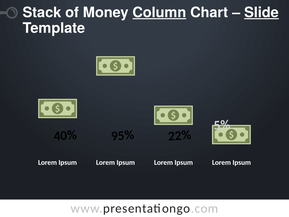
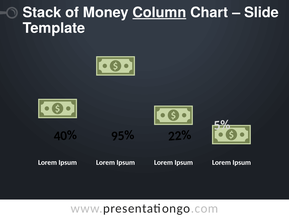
Slide underline: present -> none (262, 12)
